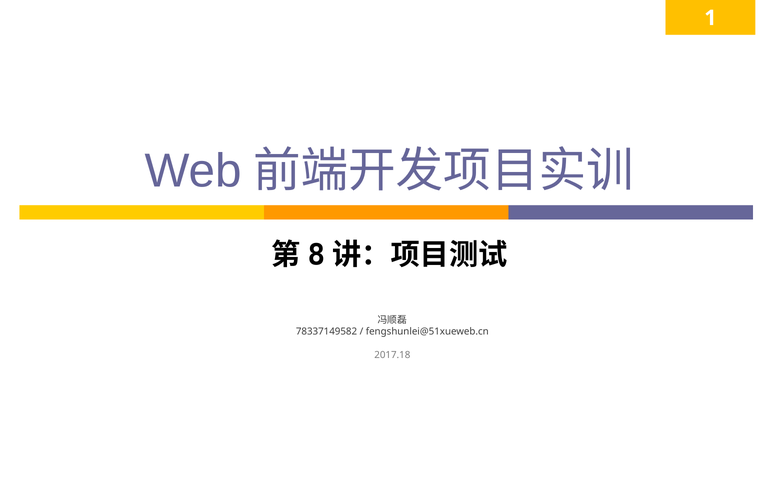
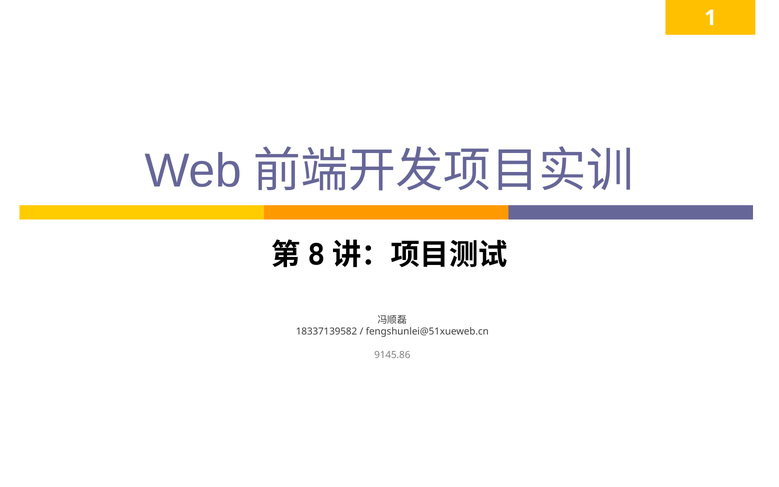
78337149582: 78337149582 -> 18337139582 (327, 332)
2017.18: 2017.18 -> 9145.86 (392, 355)
